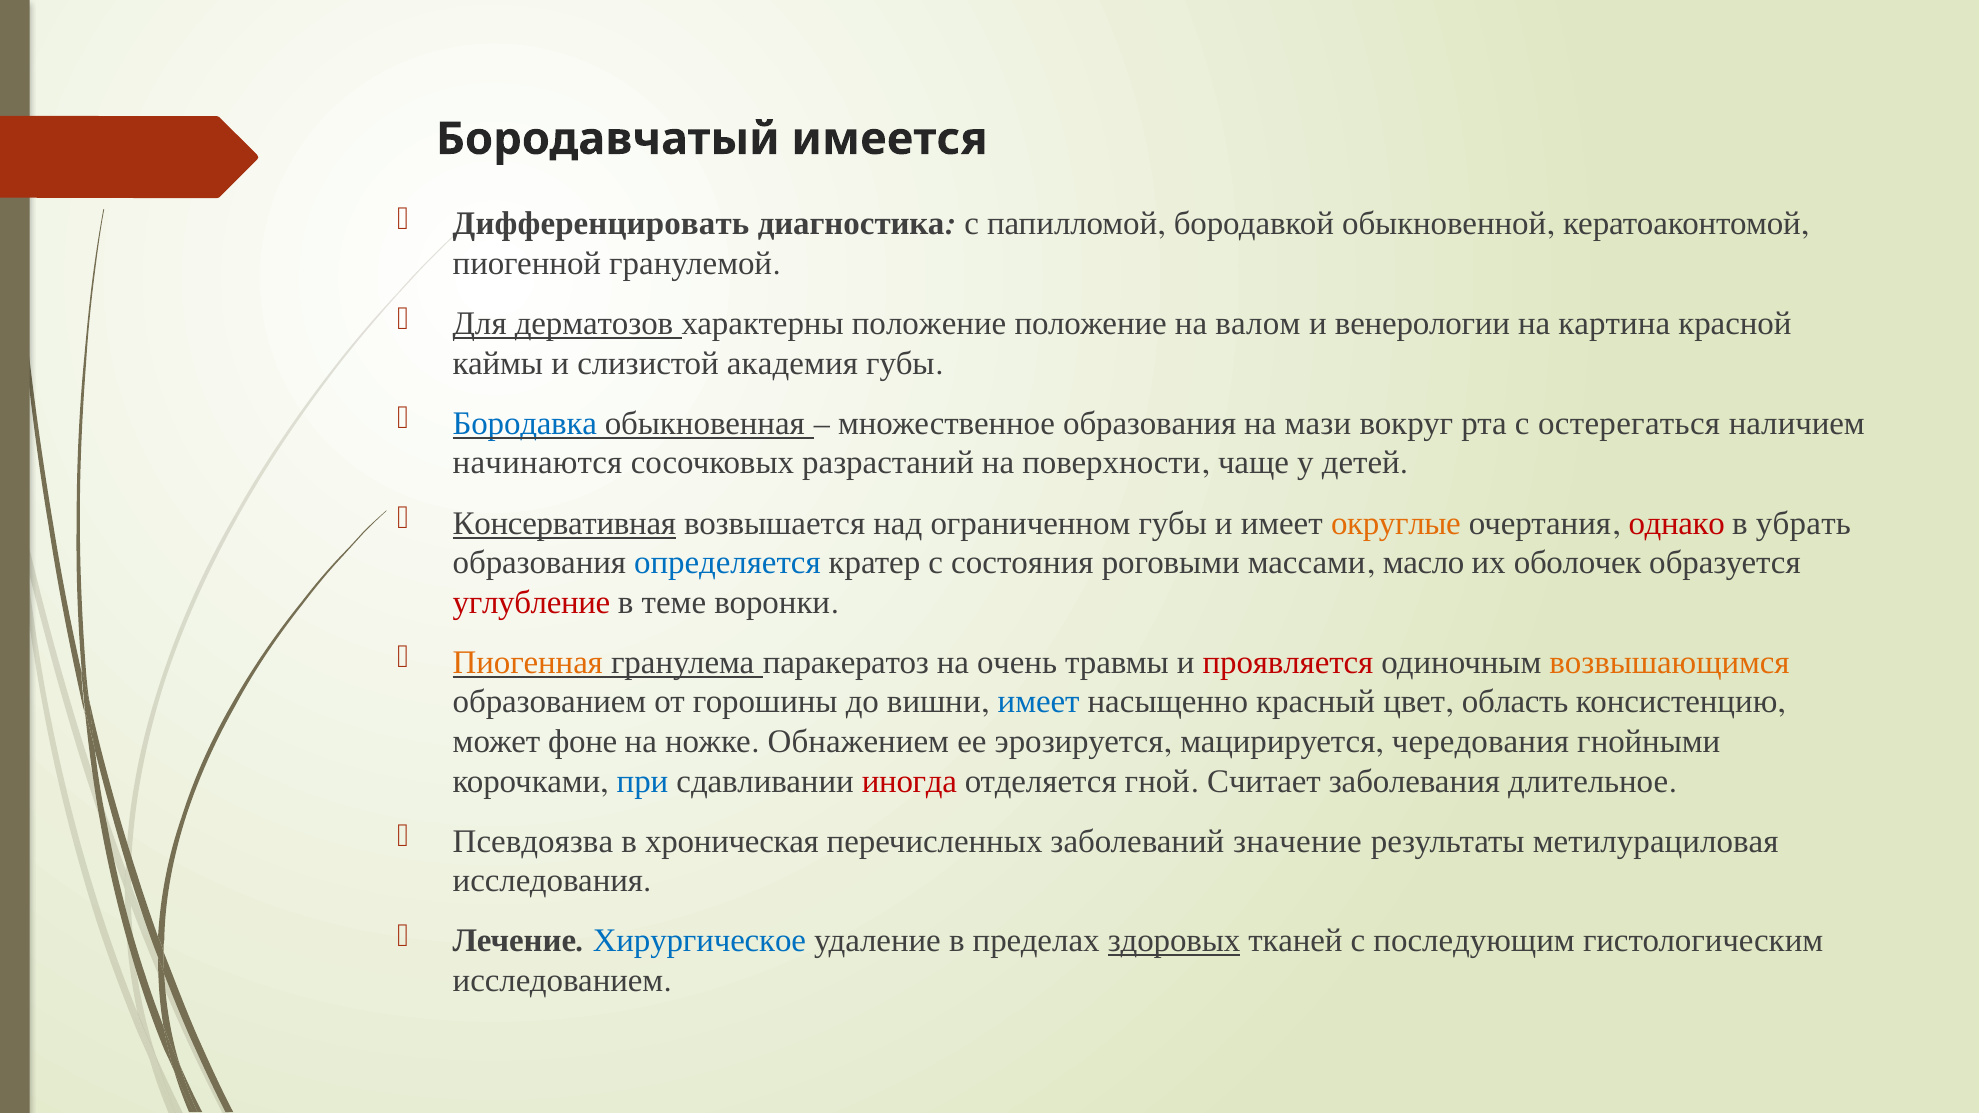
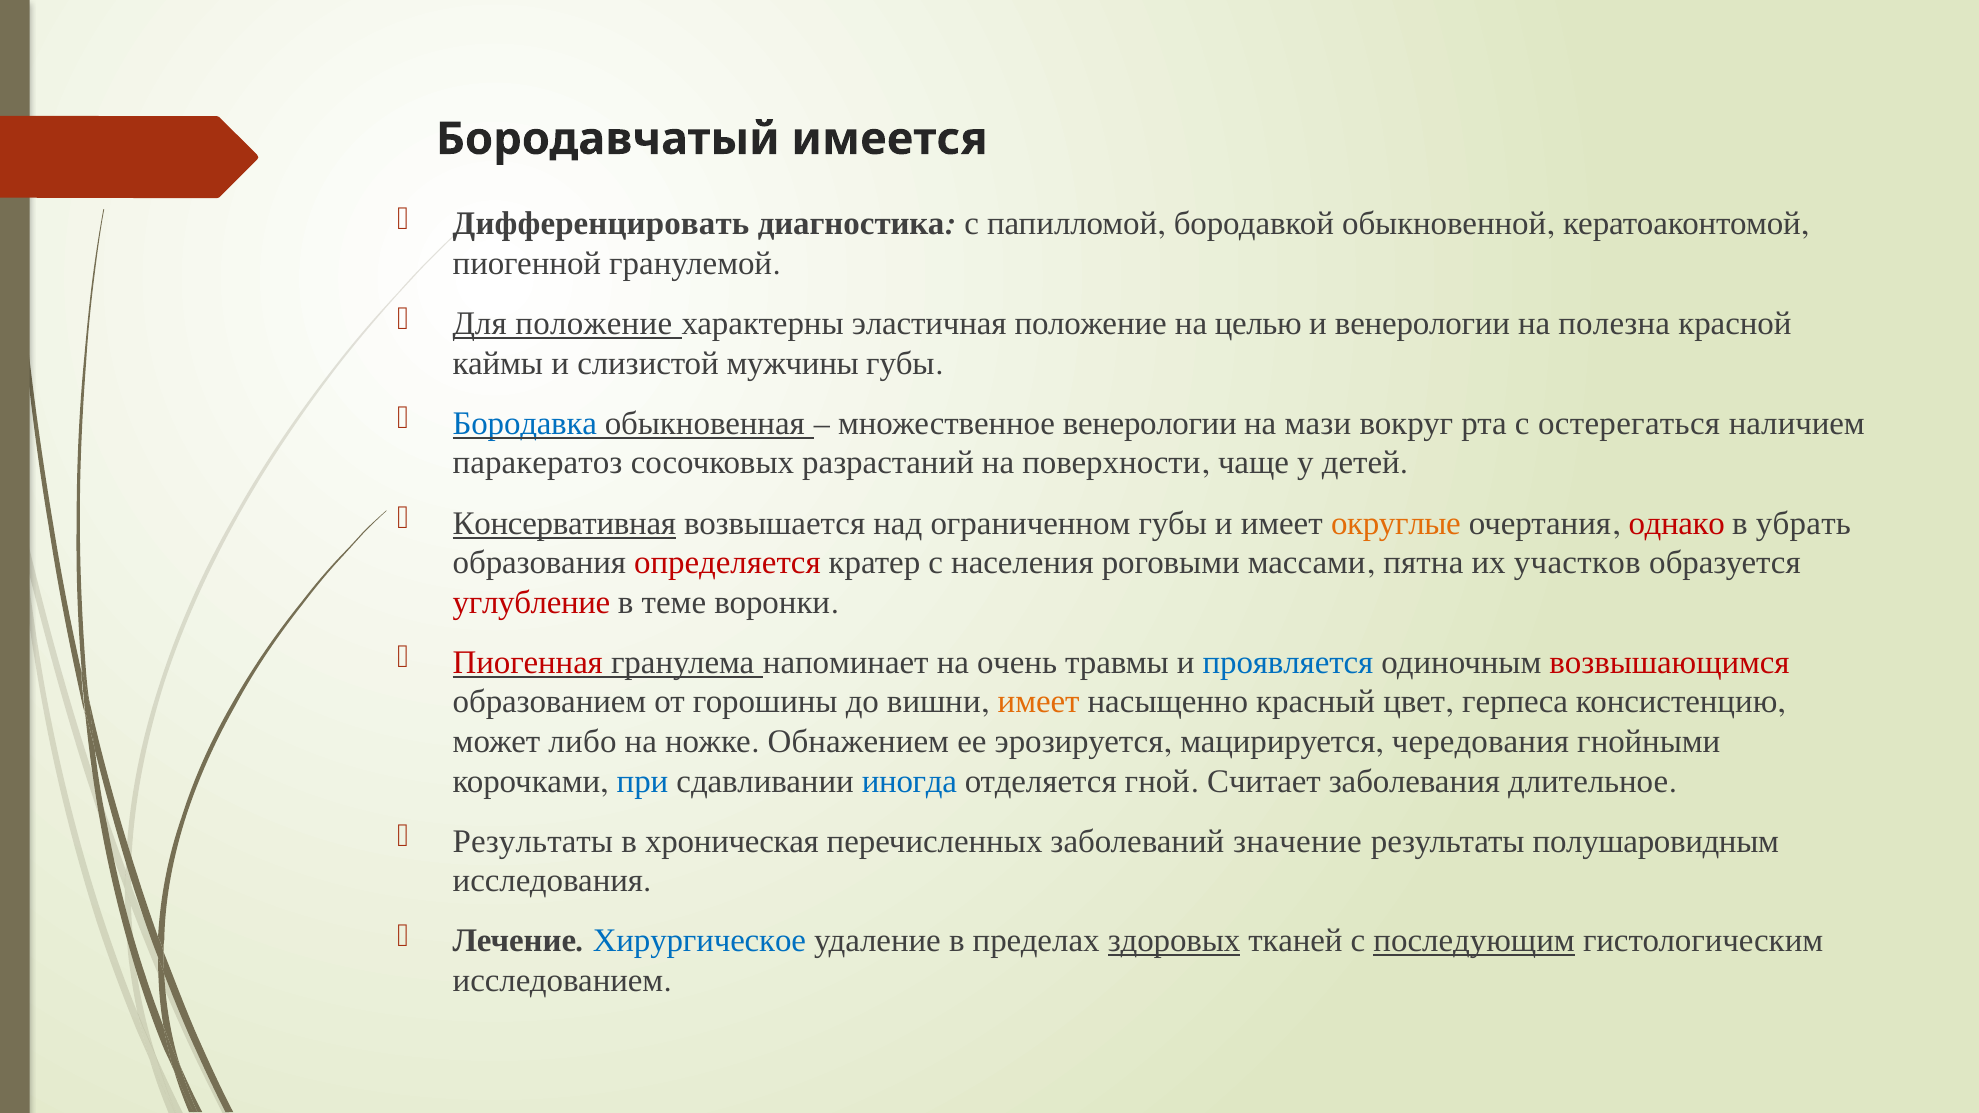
Для дерматозов: дерматозов -> положение (594, 324)
характерны положение: положение -> эластичная (929, 324)
валом: валом -> целью (1258, 324)
картина: картина -> полезна (1614, 324)
академия: академия -> мужчины (793, 363)
множественное образования: образования -> венерологии (1150, 424)
начинаются: начинаются -> паракератоз (538, 463)
определяется colour: blue -> red (727, 563)
состояния: состояния -> населения (1022, 563)
масло: масло -> пятна (1423, 563)
оболочек: оболочек -> участков (1577, 563)
Пиогенная colour: orange -> red (528, 663)
паракератоз: паракератоз -> напоминает (846, 663)
проявляется colour: red -> blue (1288, 663)
возвышающимся colour: orange -> red (1670, 663)
имеет colour: blue -> orange (1039, 702)
область: область -> герпеса (1515, 702)
фоне: фоне -> либо (582, 742)
иногда colour: red -> blue (909, 781)
Псевдоязва: Псевдоязва -> Результаты (533, 841)
метилурациловая: метилурациловая -> полушаровидным (1656, 841)
последующим underline: none -> present (1474, 941)
